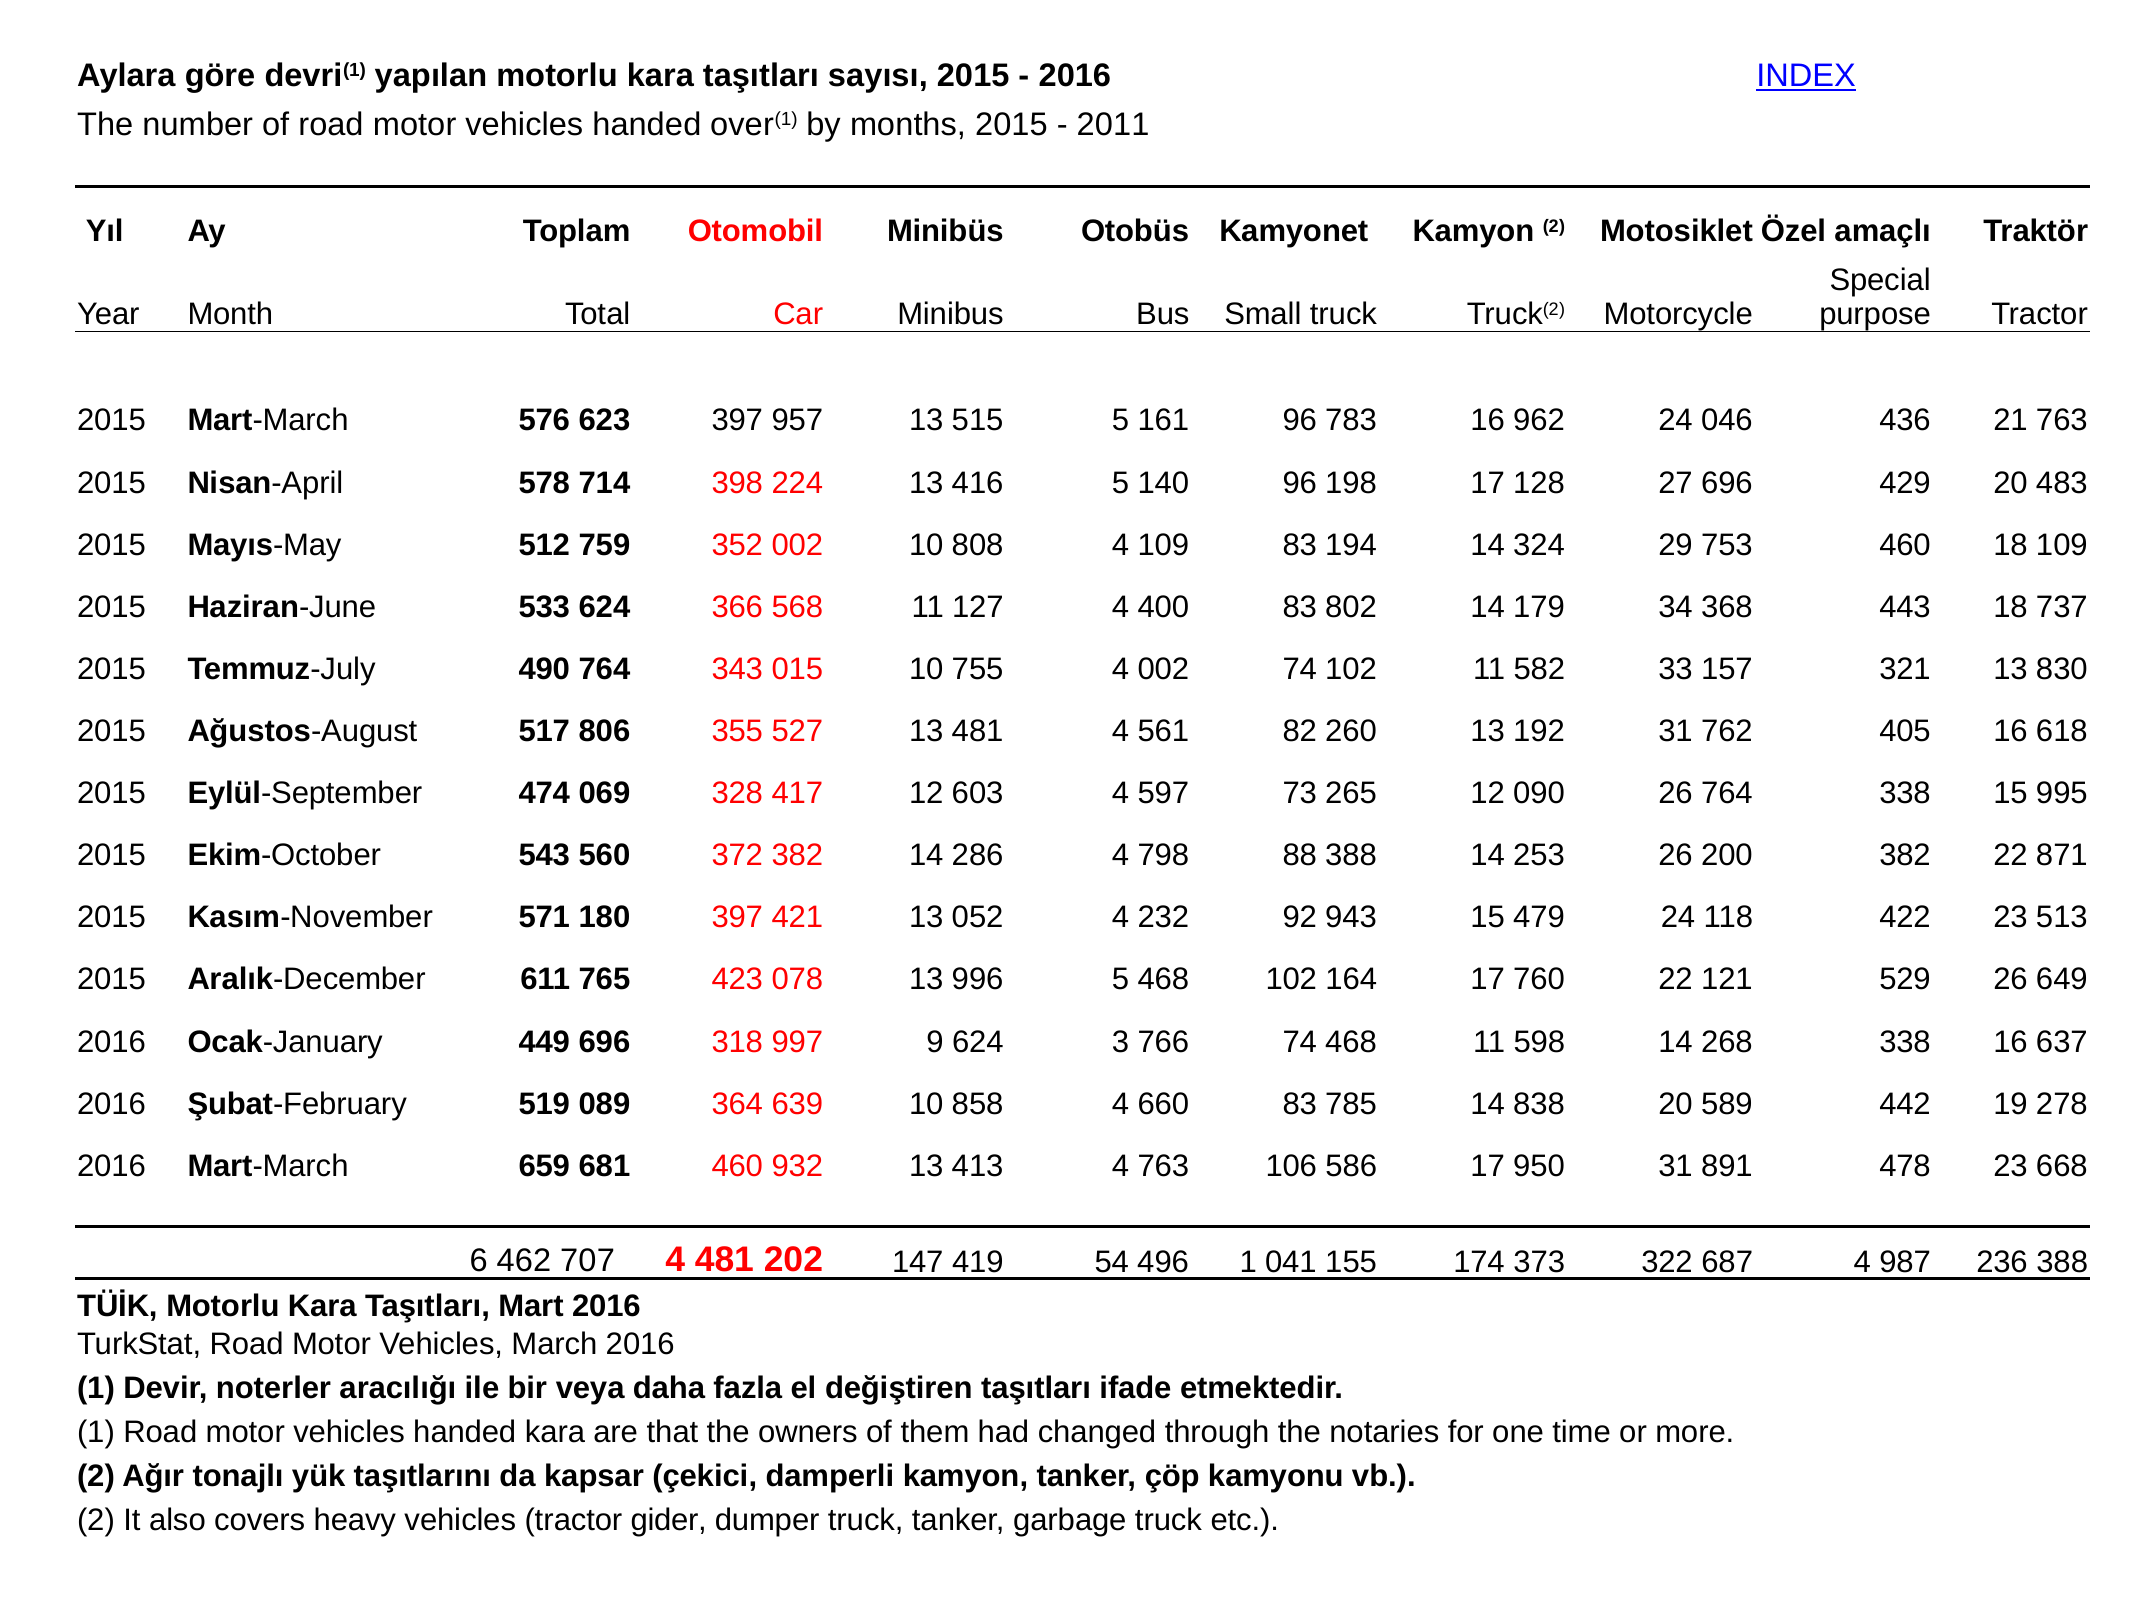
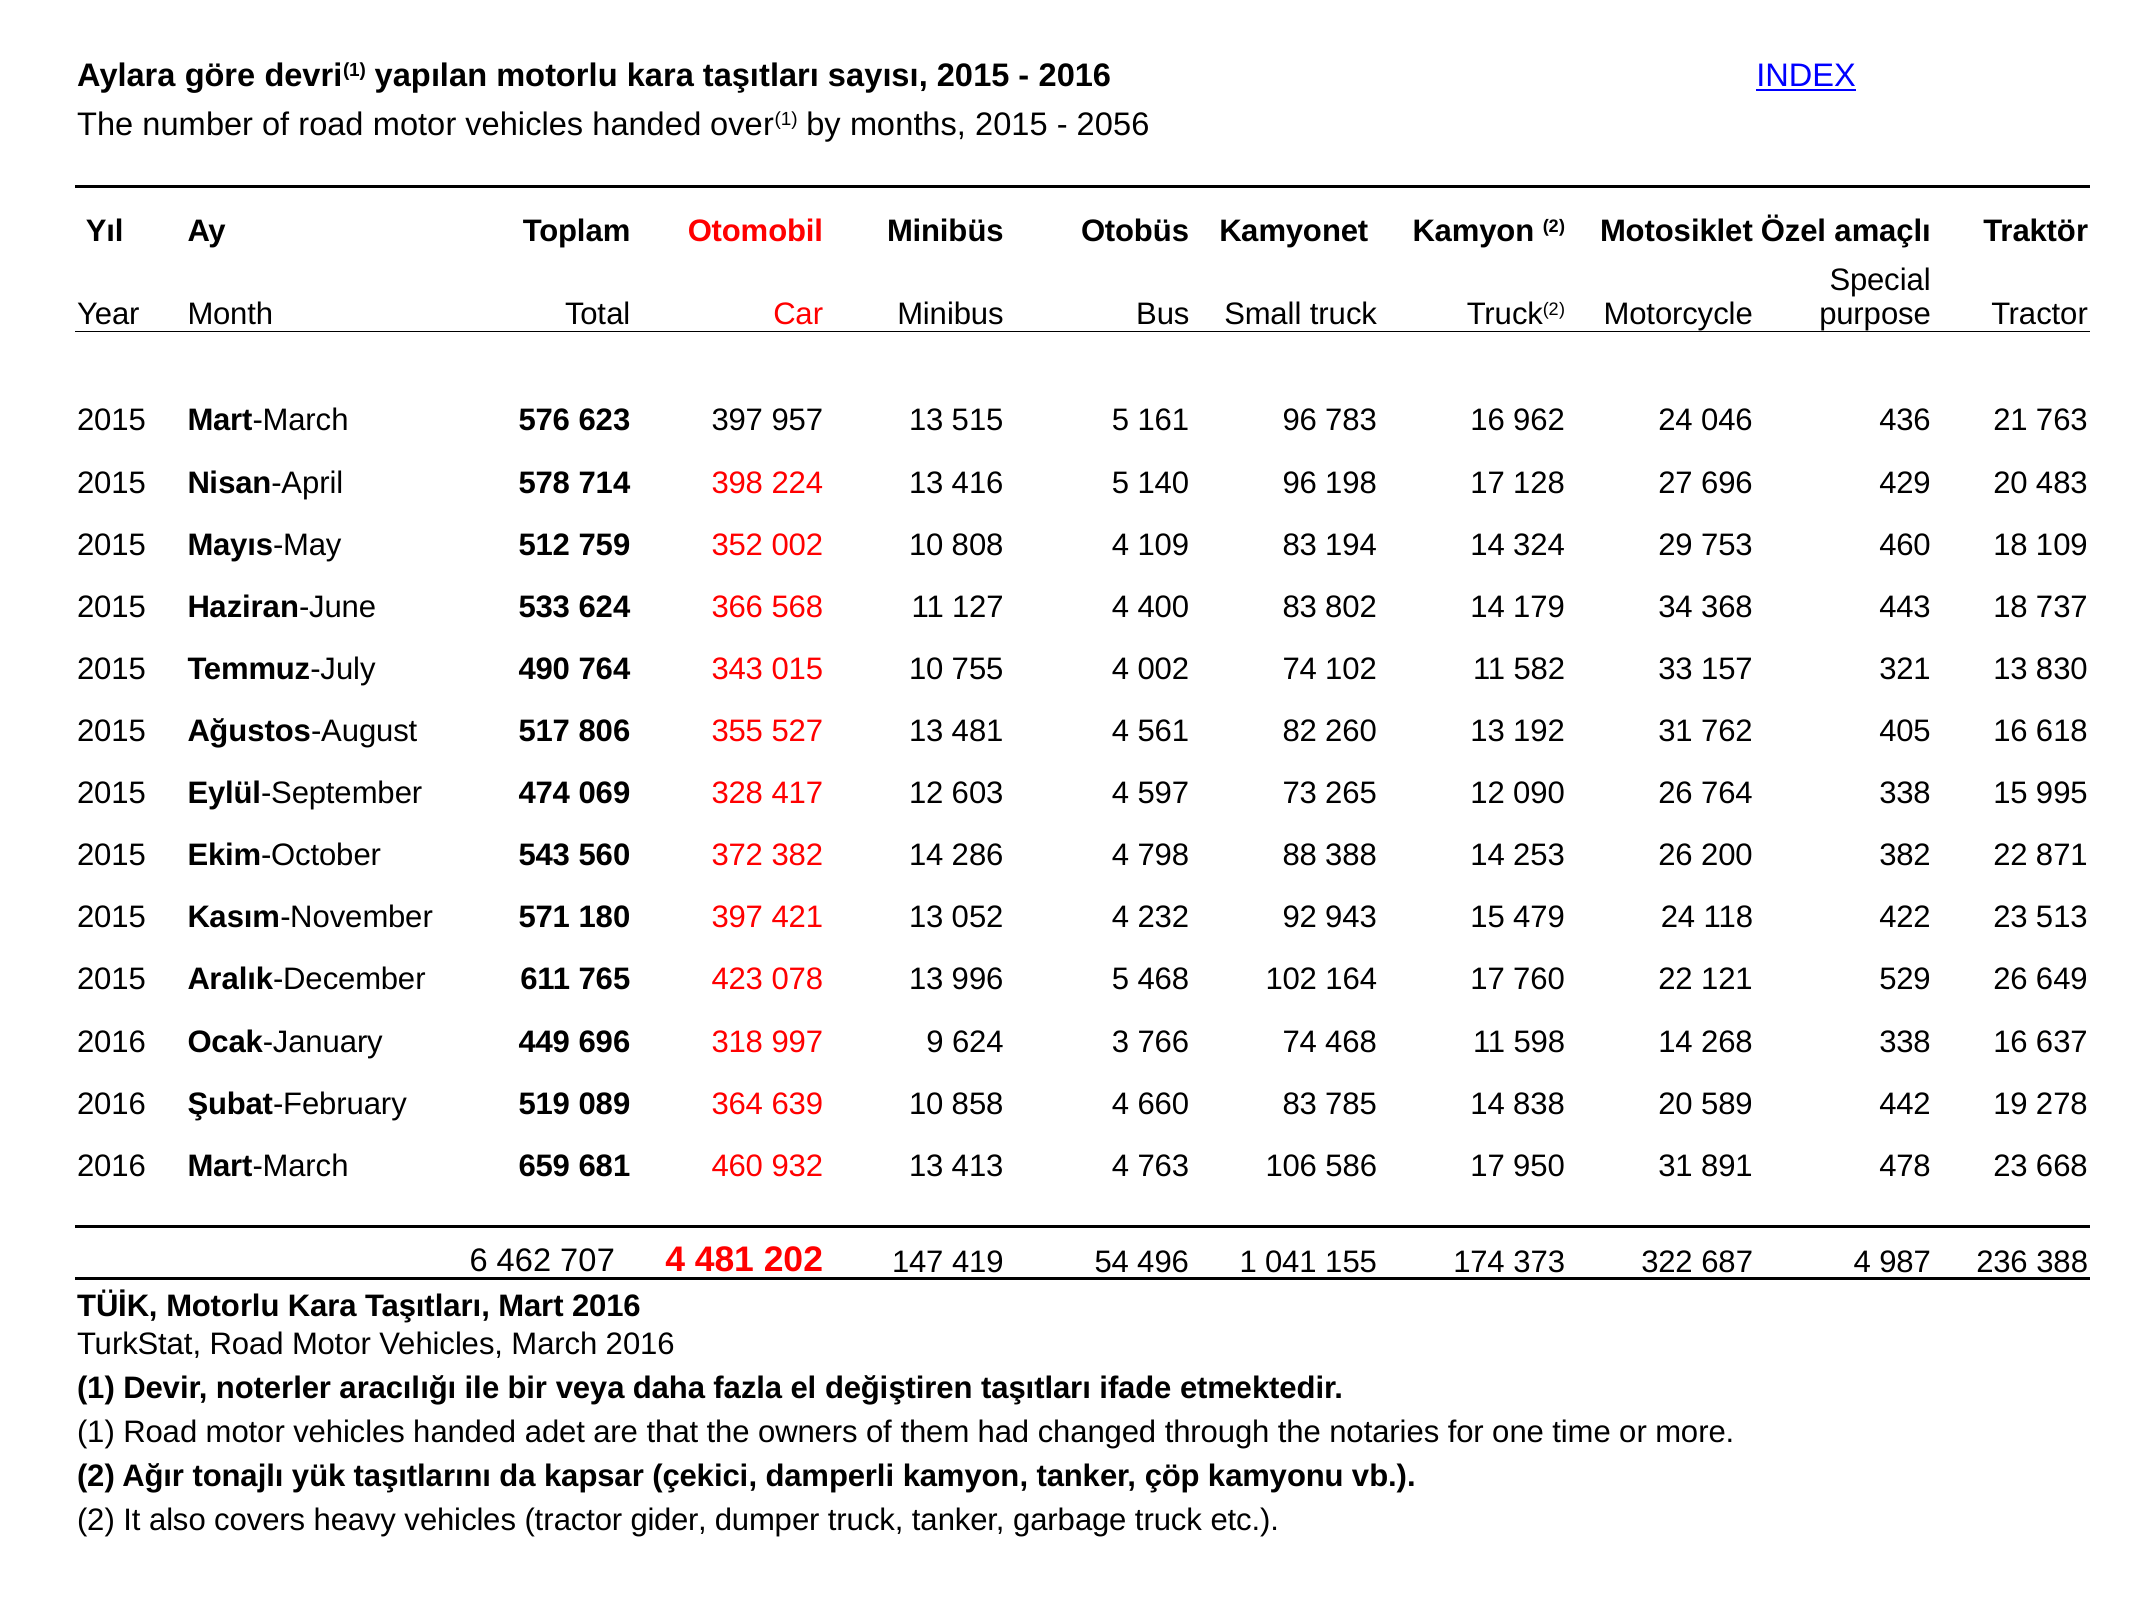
2011: 2011 -> 2056 (1113, 125)
handed kara: kara -> adet (555, 1433)
